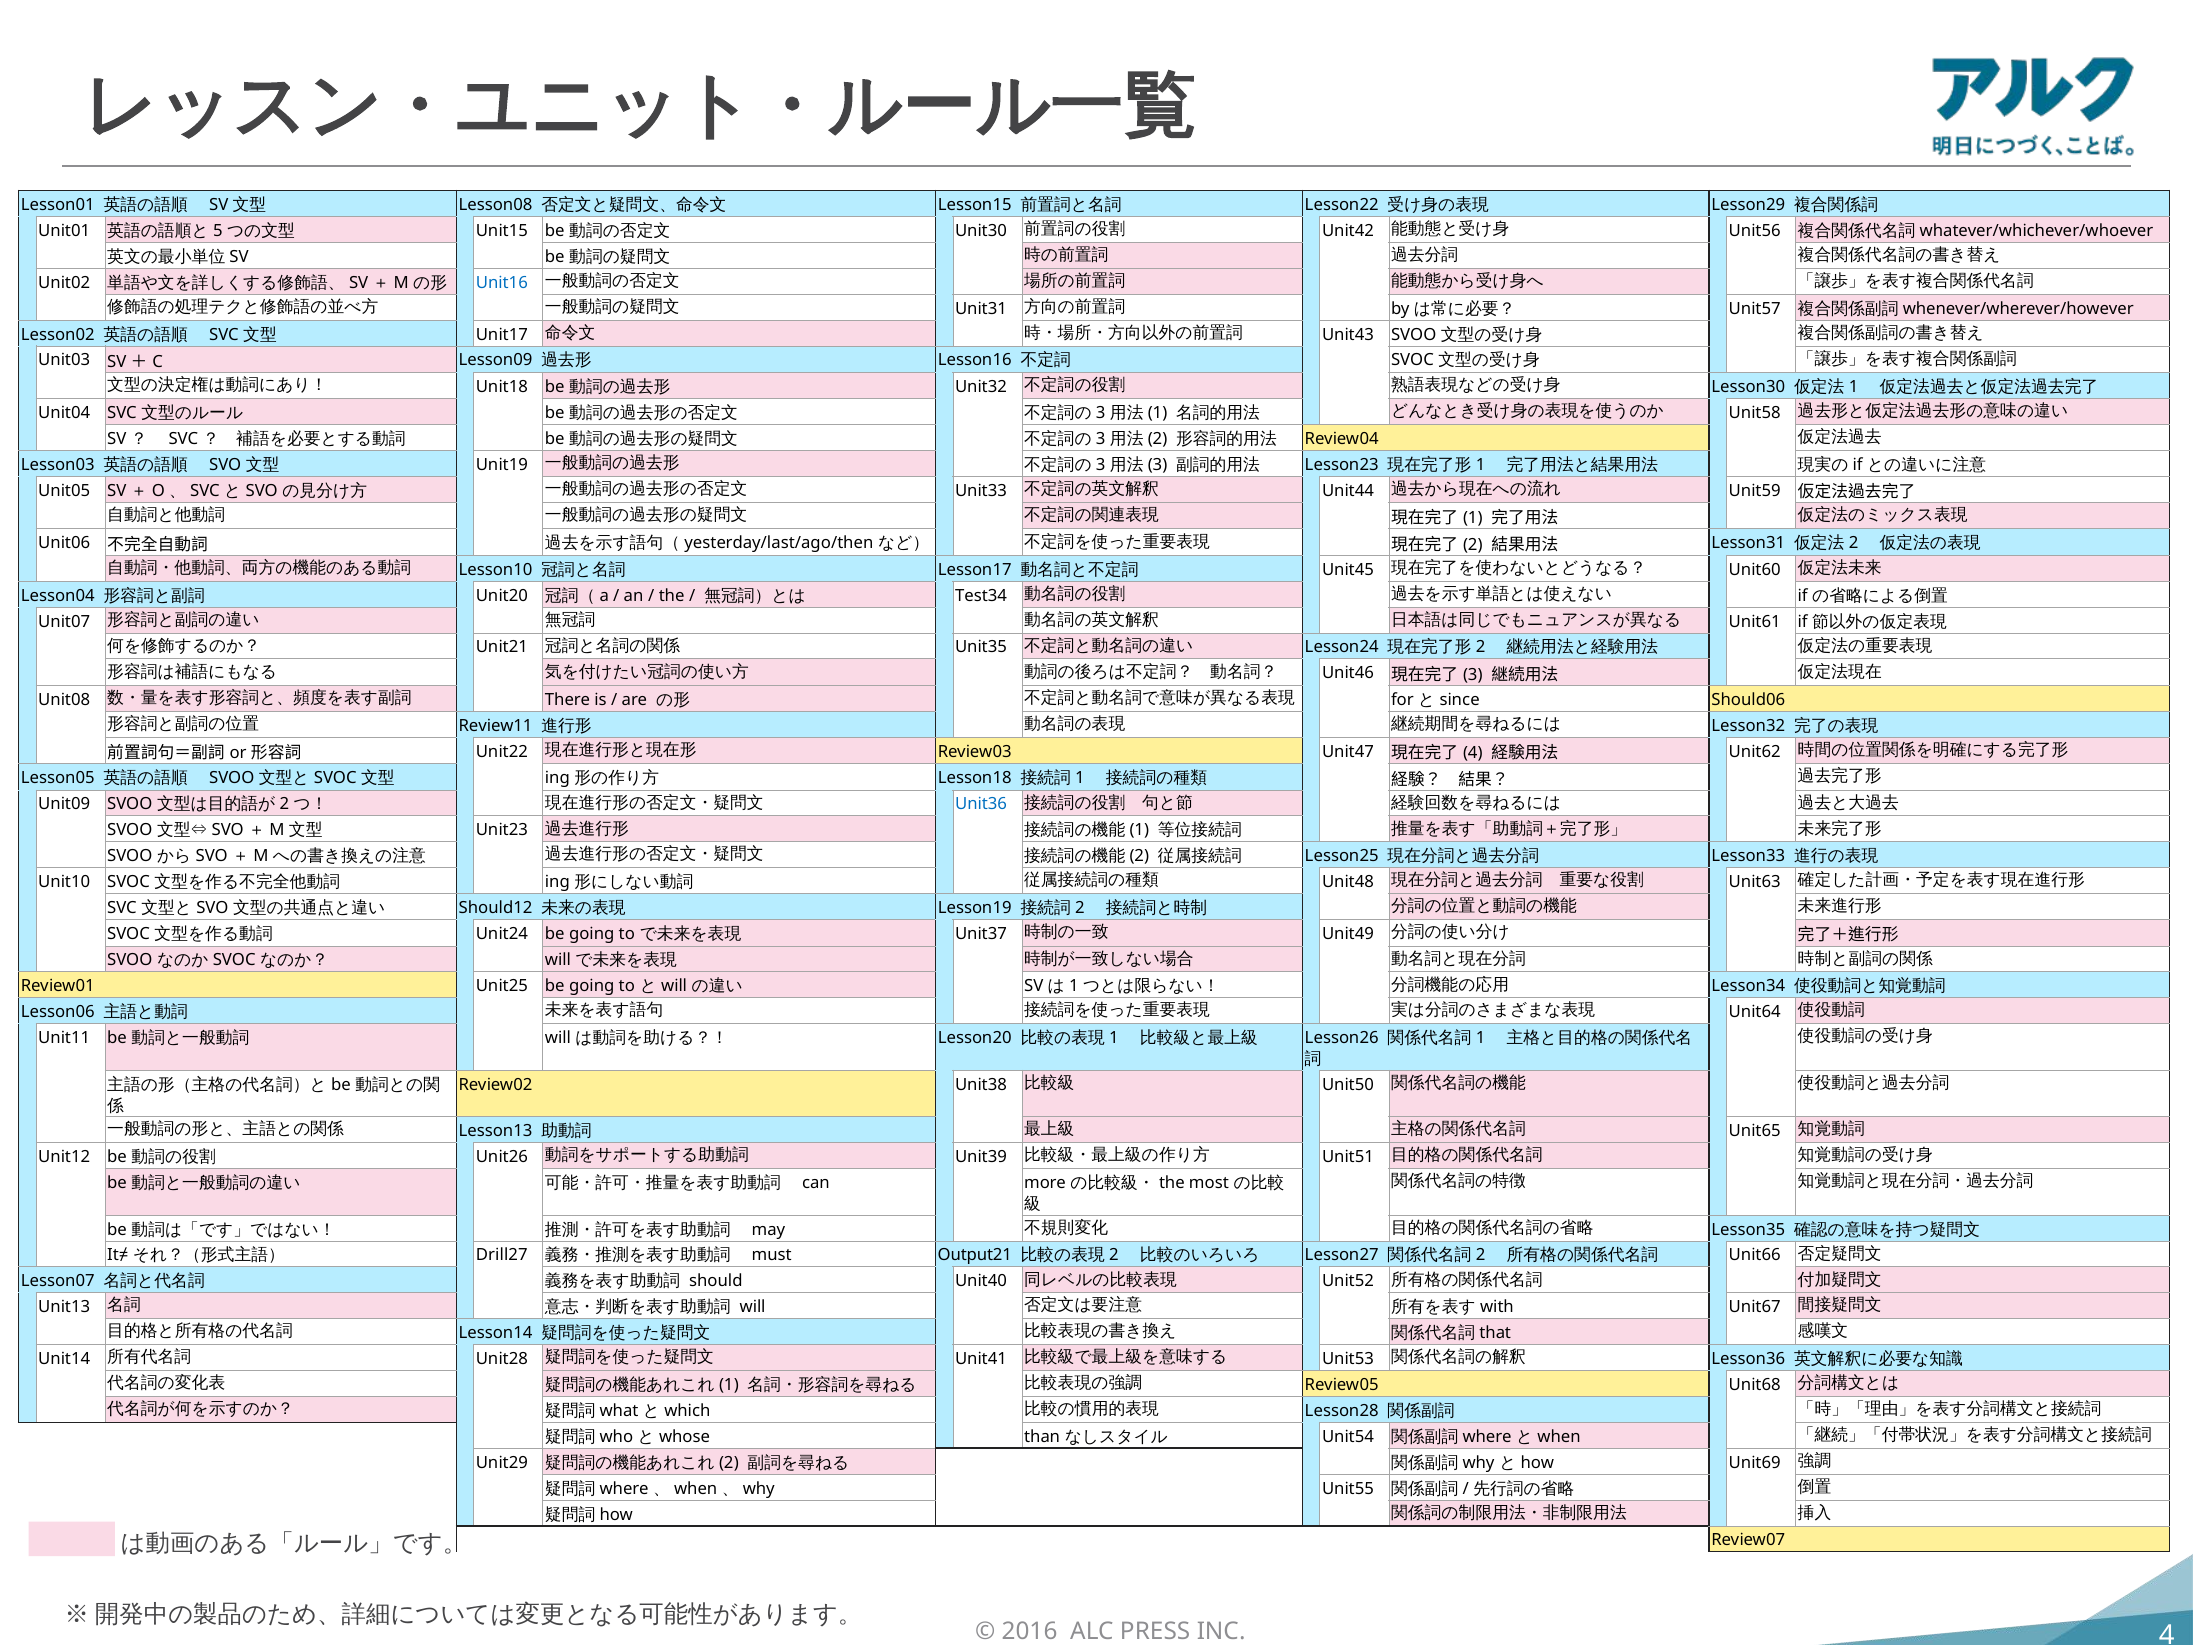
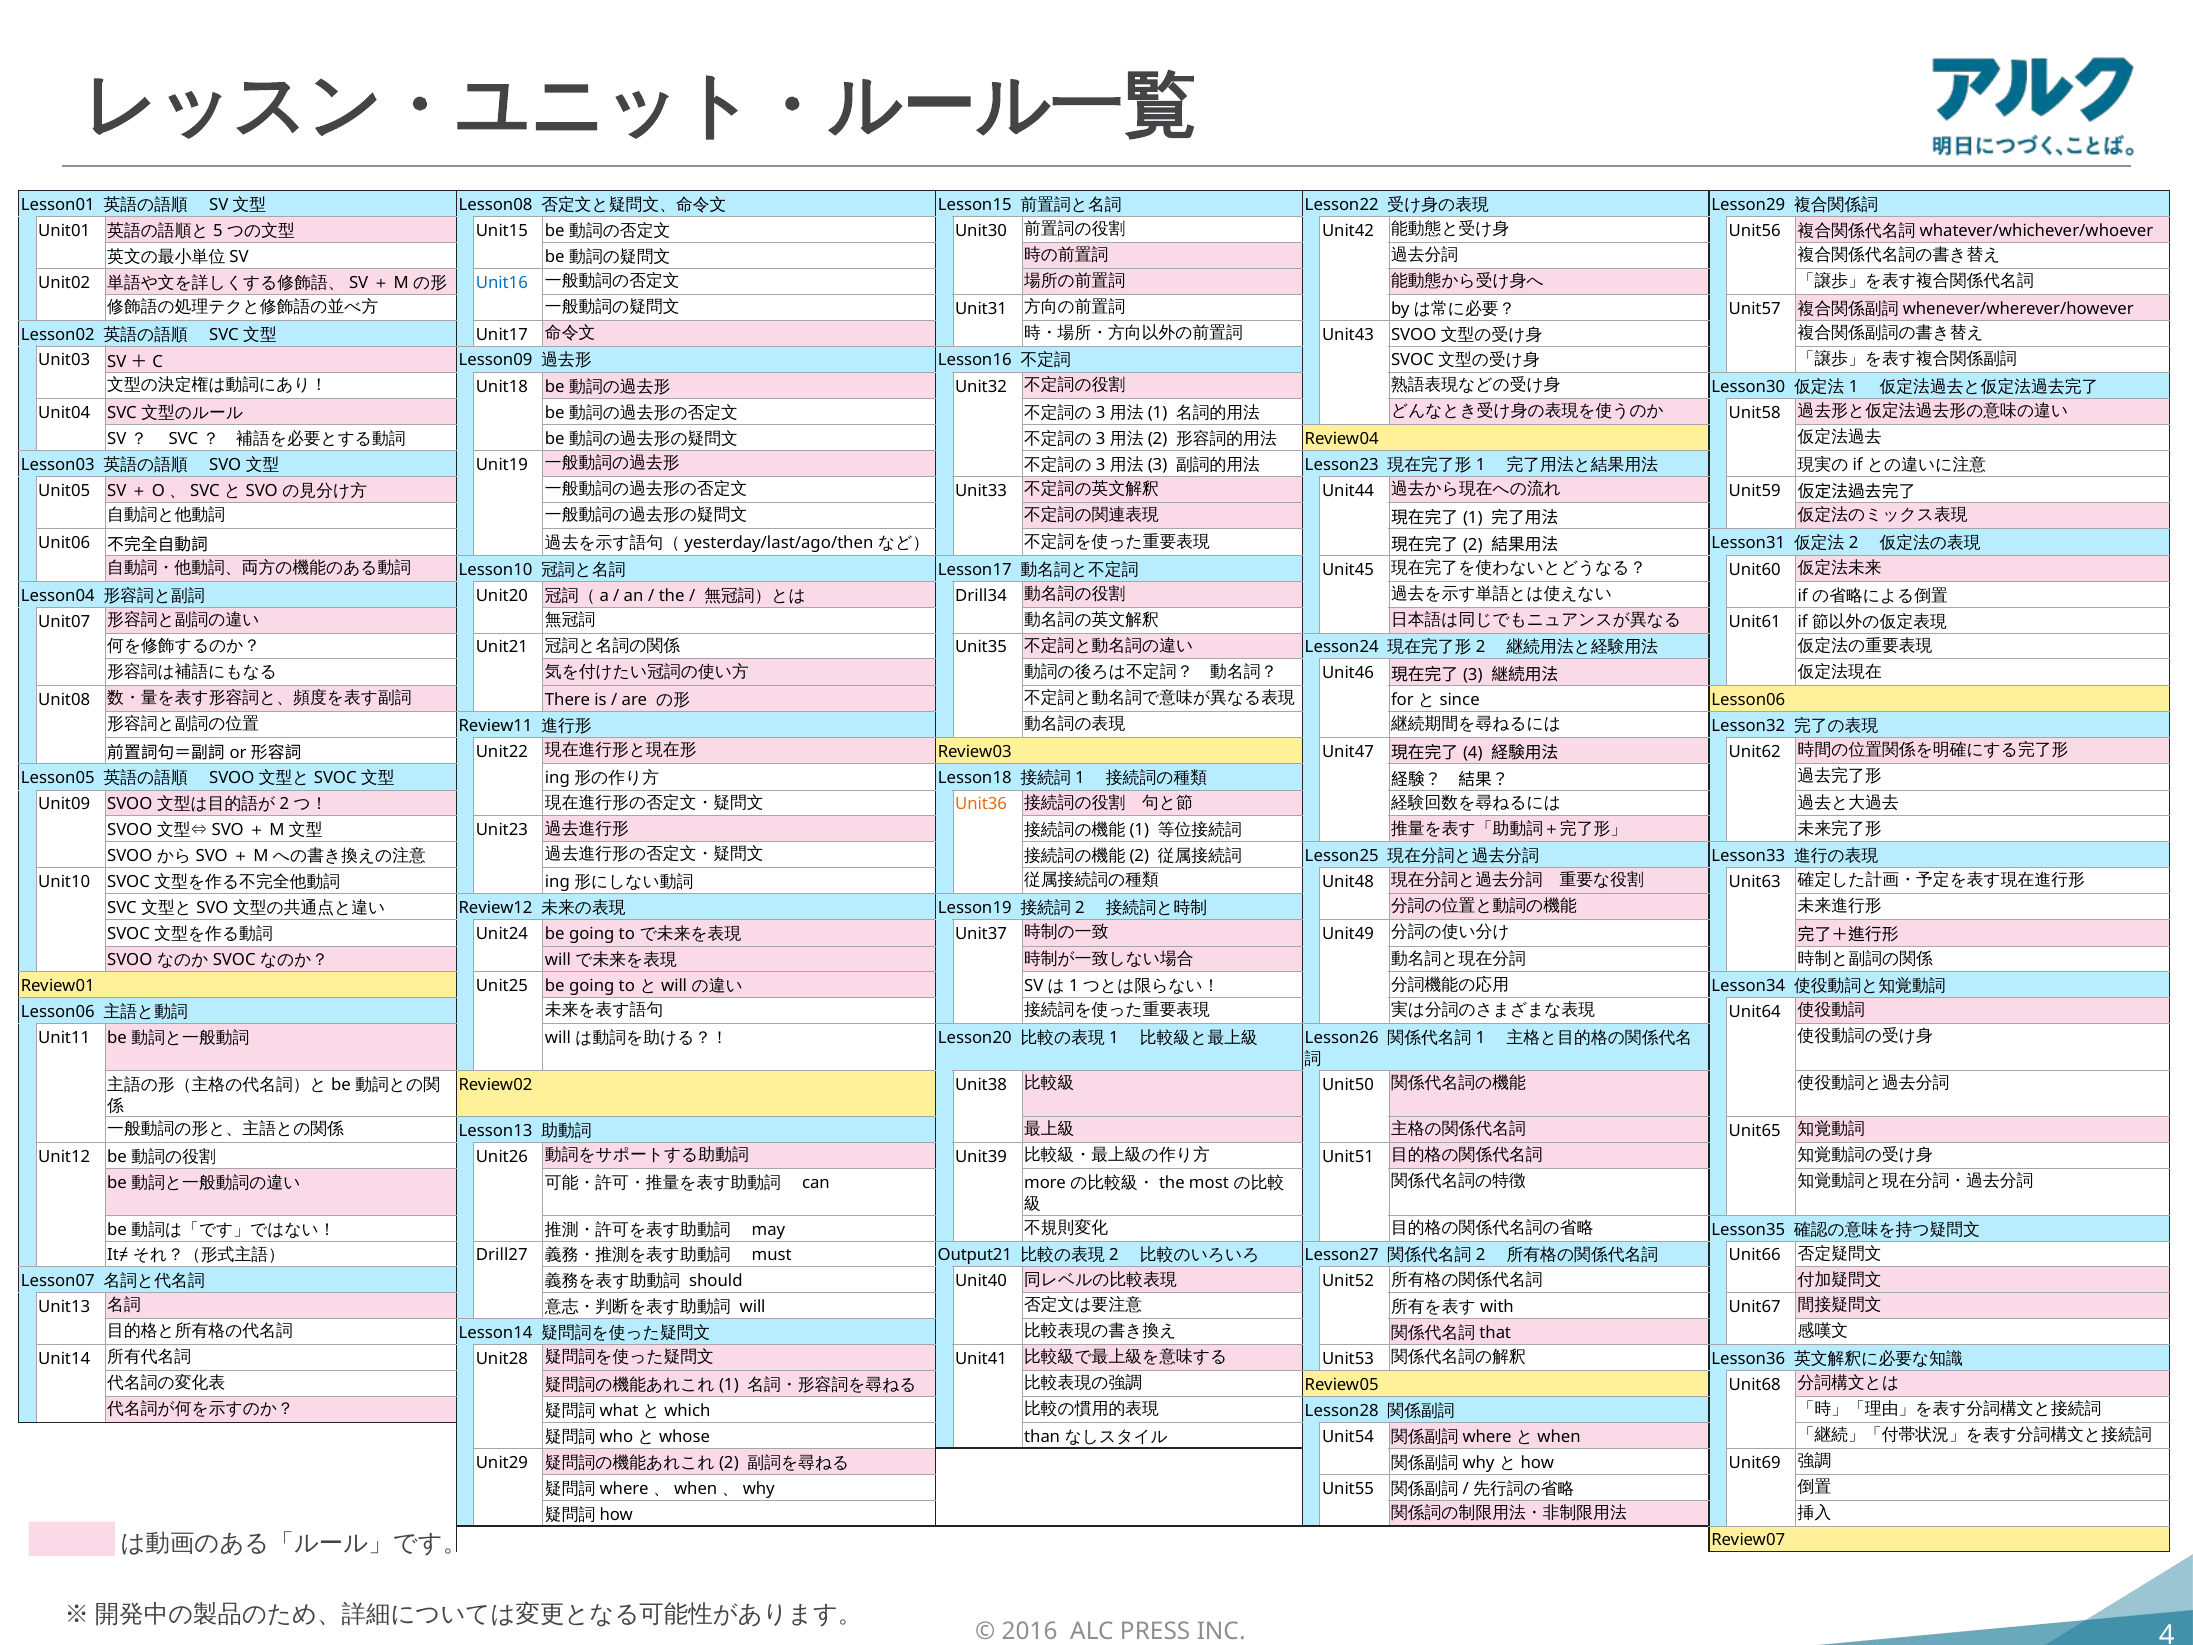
Test34: Test34 -> Drill34 (981, 596)
Should06: Should06 -> Lesson06 (1748, 700)
Unit36 colour: blue -> orange (981, 804)
Should12: Should12 -> Review12 (496, 908)
